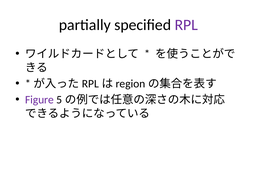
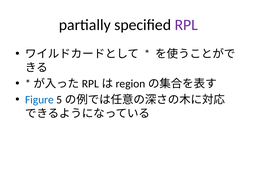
Figure colour: purple -> blue (39, 100)
